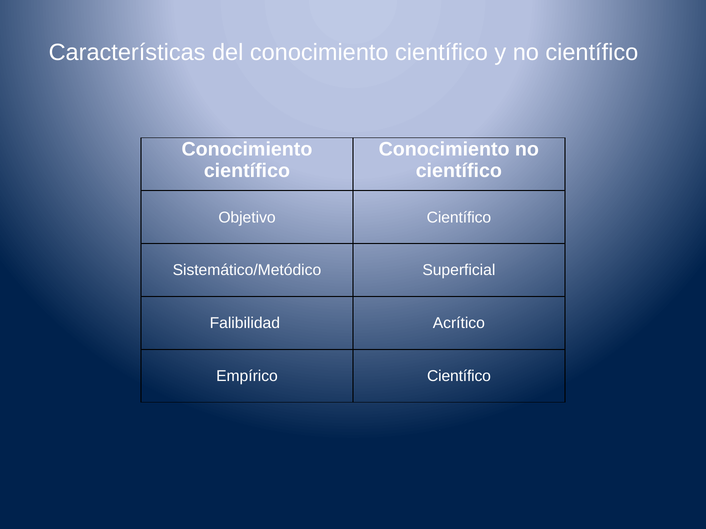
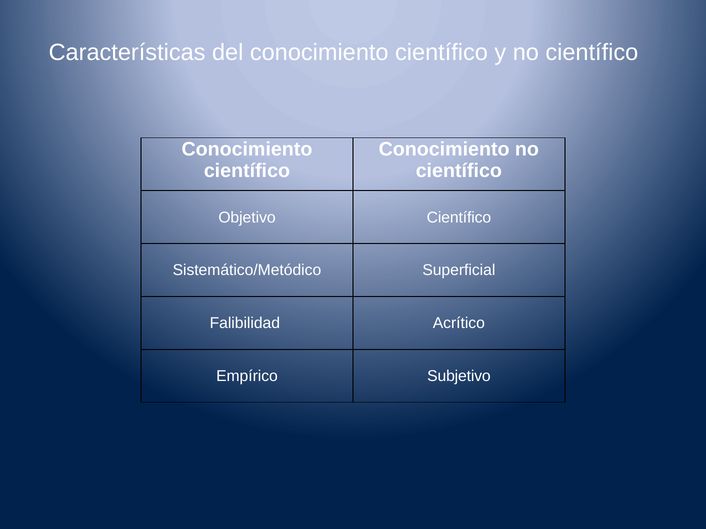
Empírico Científico: Científico -> Subjetivo (459, 376)
